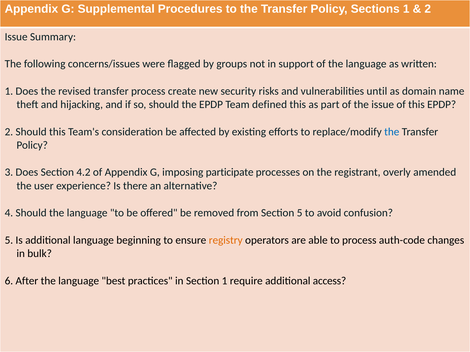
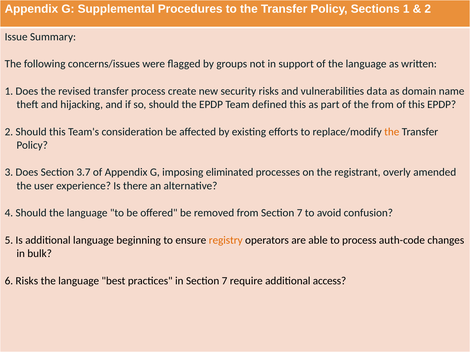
until: until -> data (377, 91)
the issue: issue -> from (383, 105)
the colour: blue -> orange (392, 132)
4.2: 4.2 -> 3.7 (83, 173)
participate: participate -> eliminated (230, 173)
from Section 5: 5 -> 7 (300, 213)
6 After: After -> Risks (27, 281)
in Section 1: 1 -> 7 (225, 281)
